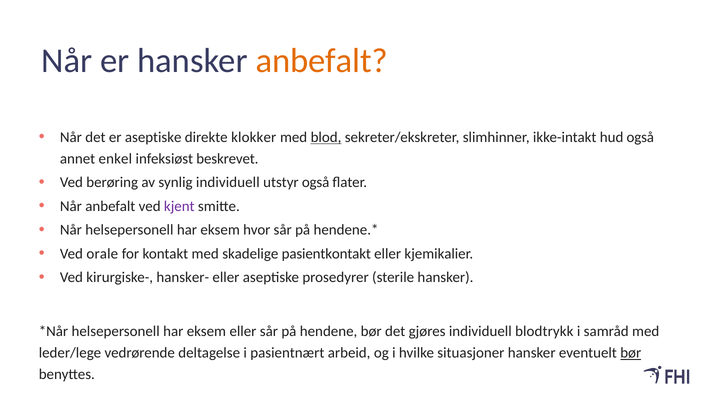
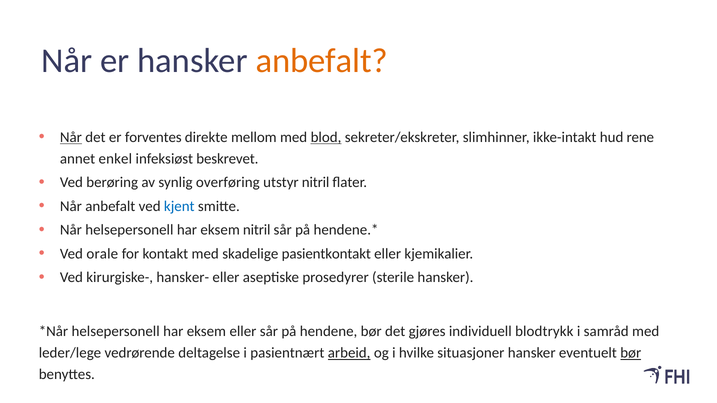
Når underline: none -> present (71, 137)
er aseptiske: aseptiske -> forventes (153, 137)
klokker: klokker -> mellom (254, 137)
hud også: også -> rene (640, 137)
synlig individuell: individuell -> overføring (228, 183)
utstyr også: også -> nitril (316, 183)
kjent colour: purple -> blue (179, 206)
eksem hvor: hvor -> nitril (257, 230)
arbeid underline: none -> present (349, 353)
